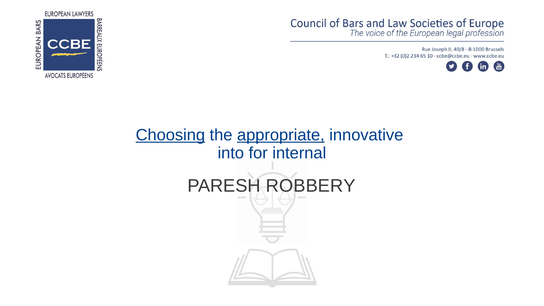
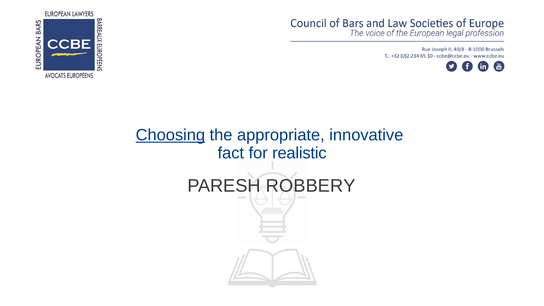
appropriate underline: present -> none (281, 135)
into: into -> fact (231, 153)
internal: internal -> realistic (299, 153)
